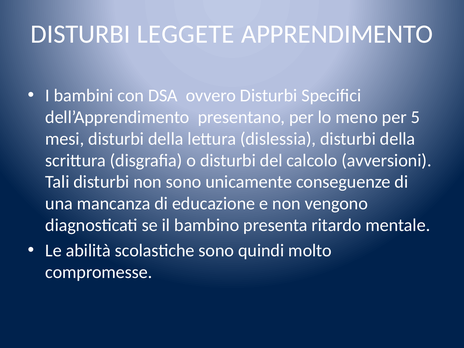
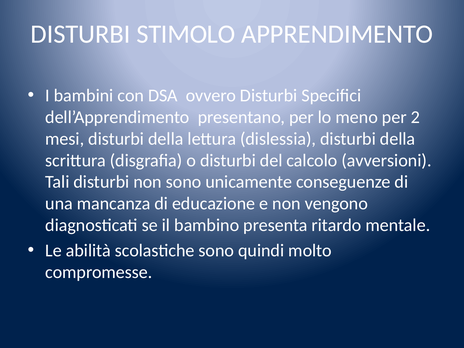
LEGGETE: LEGGETE -> STIMOLO (186, 34)
5: 5 -> 2 (415, 117)
